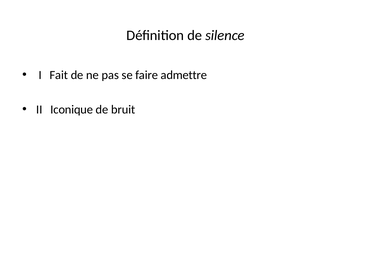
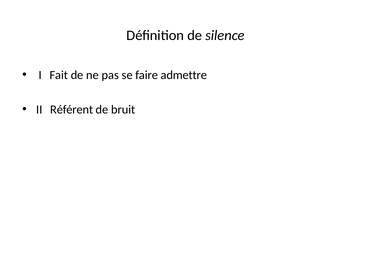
Iconique: Iconique -> Référent (72, 110)
